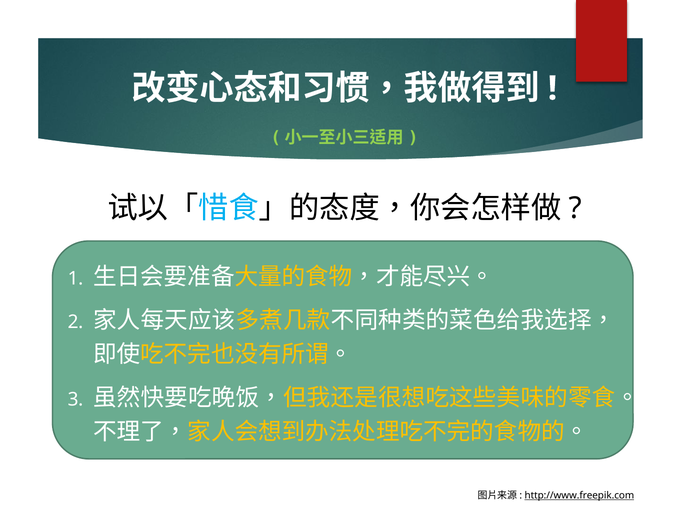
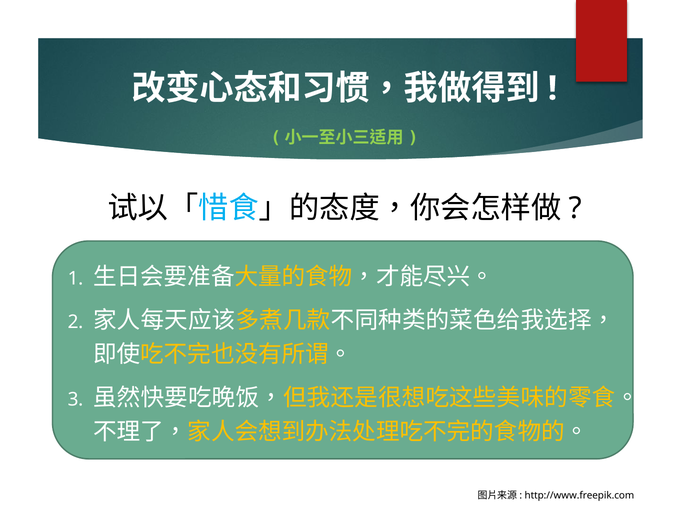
http://www.freepik.com underline: present -> none (579, 495)
